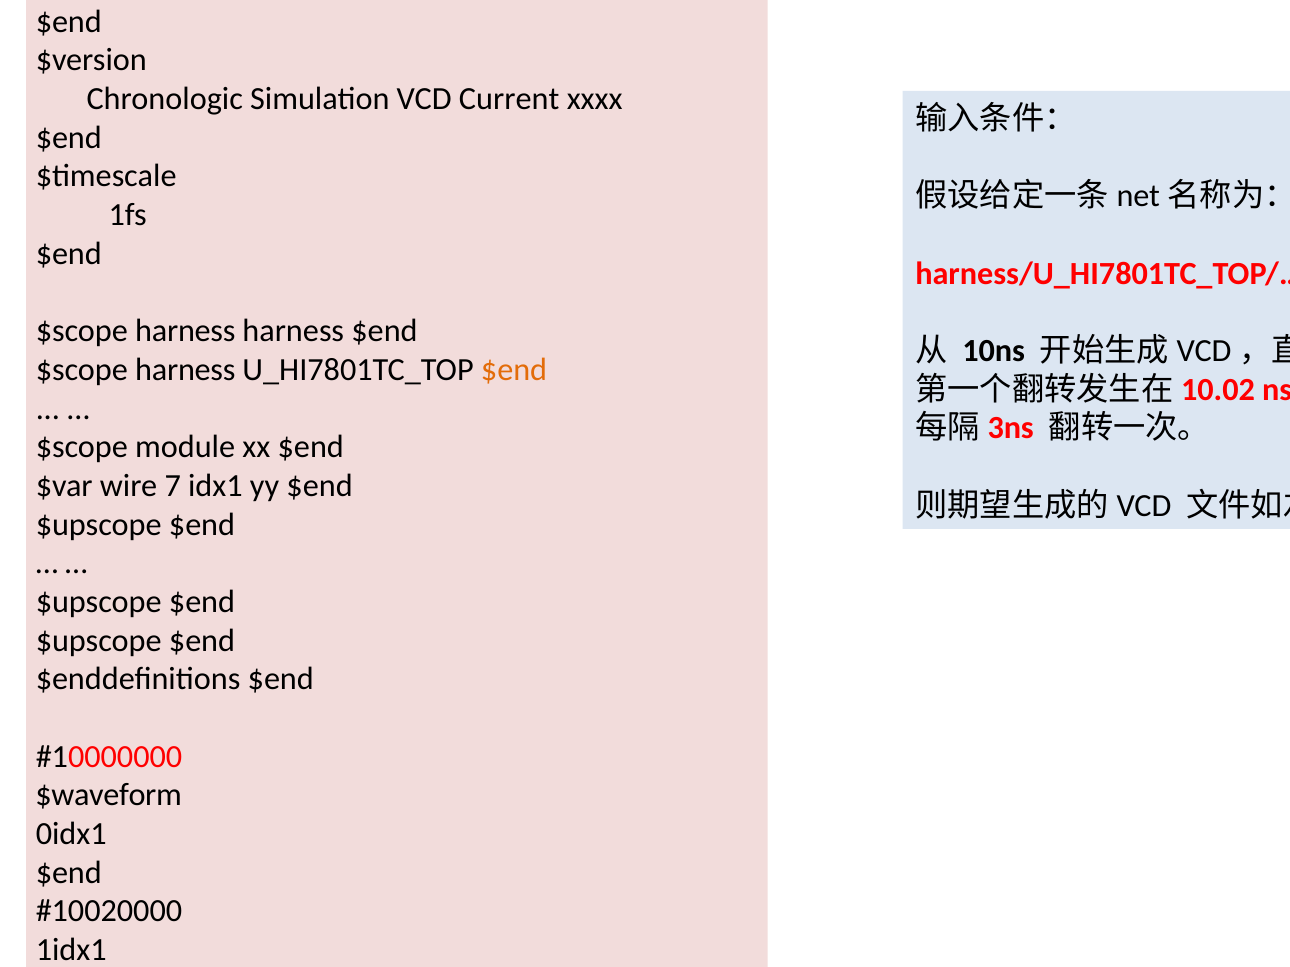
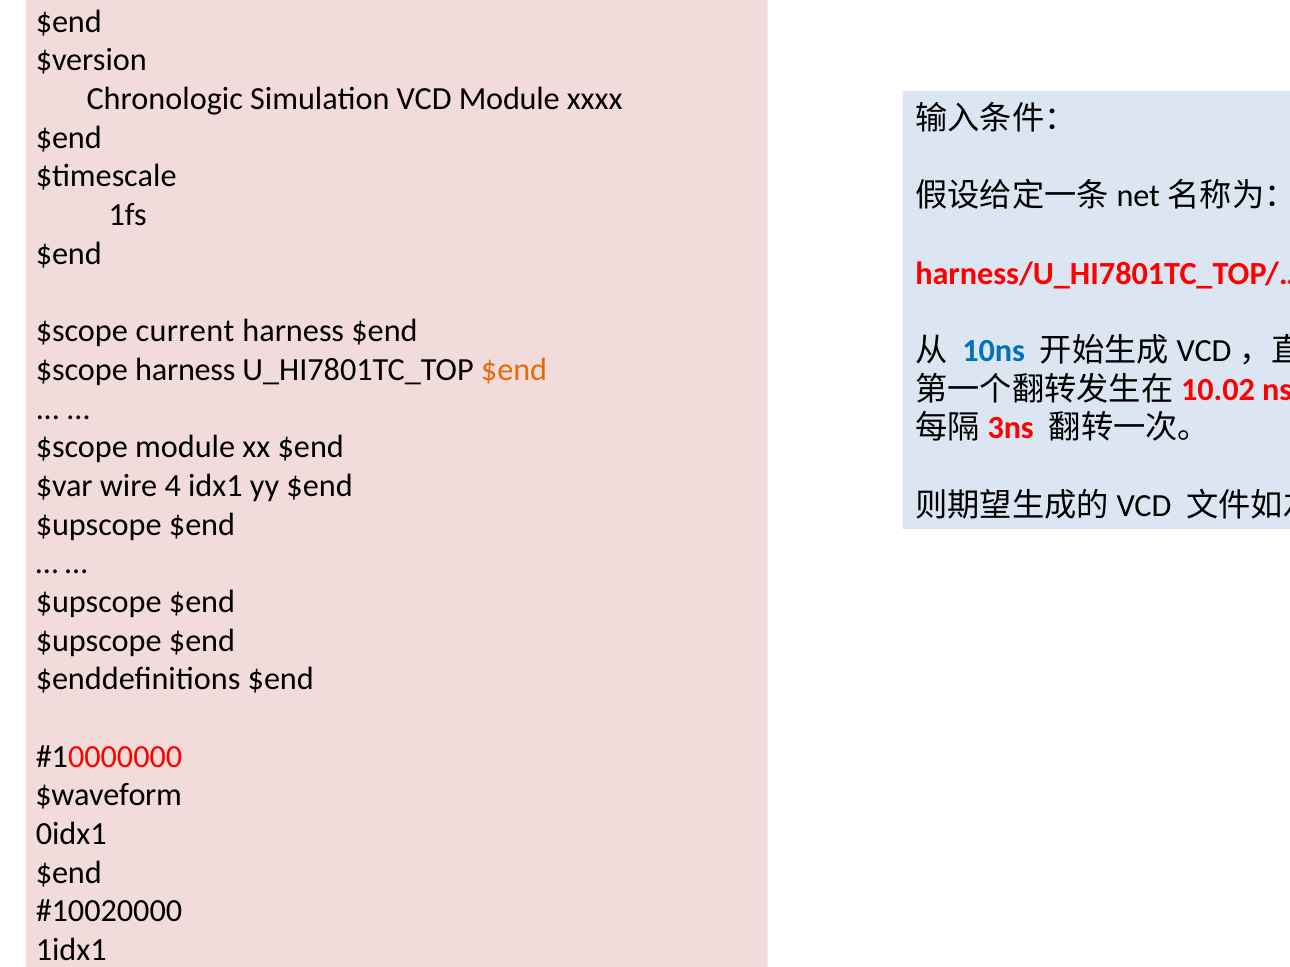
VCD Current: Current -> Module (509, 99)
harness: harness -> current (185, 331)
10ns colour: black -> blue (994, 351)
7: 7 -> 4 (173, 486)
